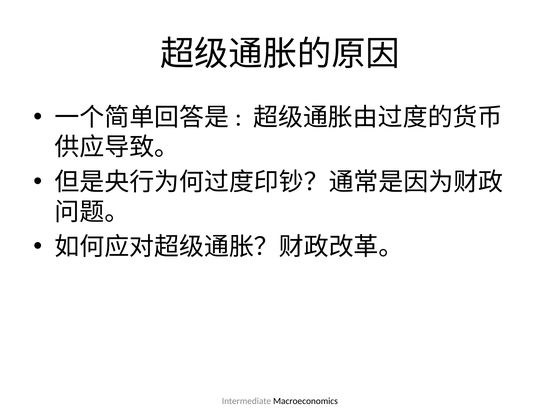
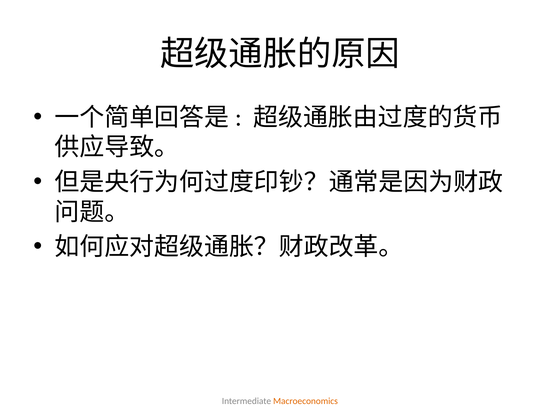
Macroeconomics colour: black -> orange (305, 401)
